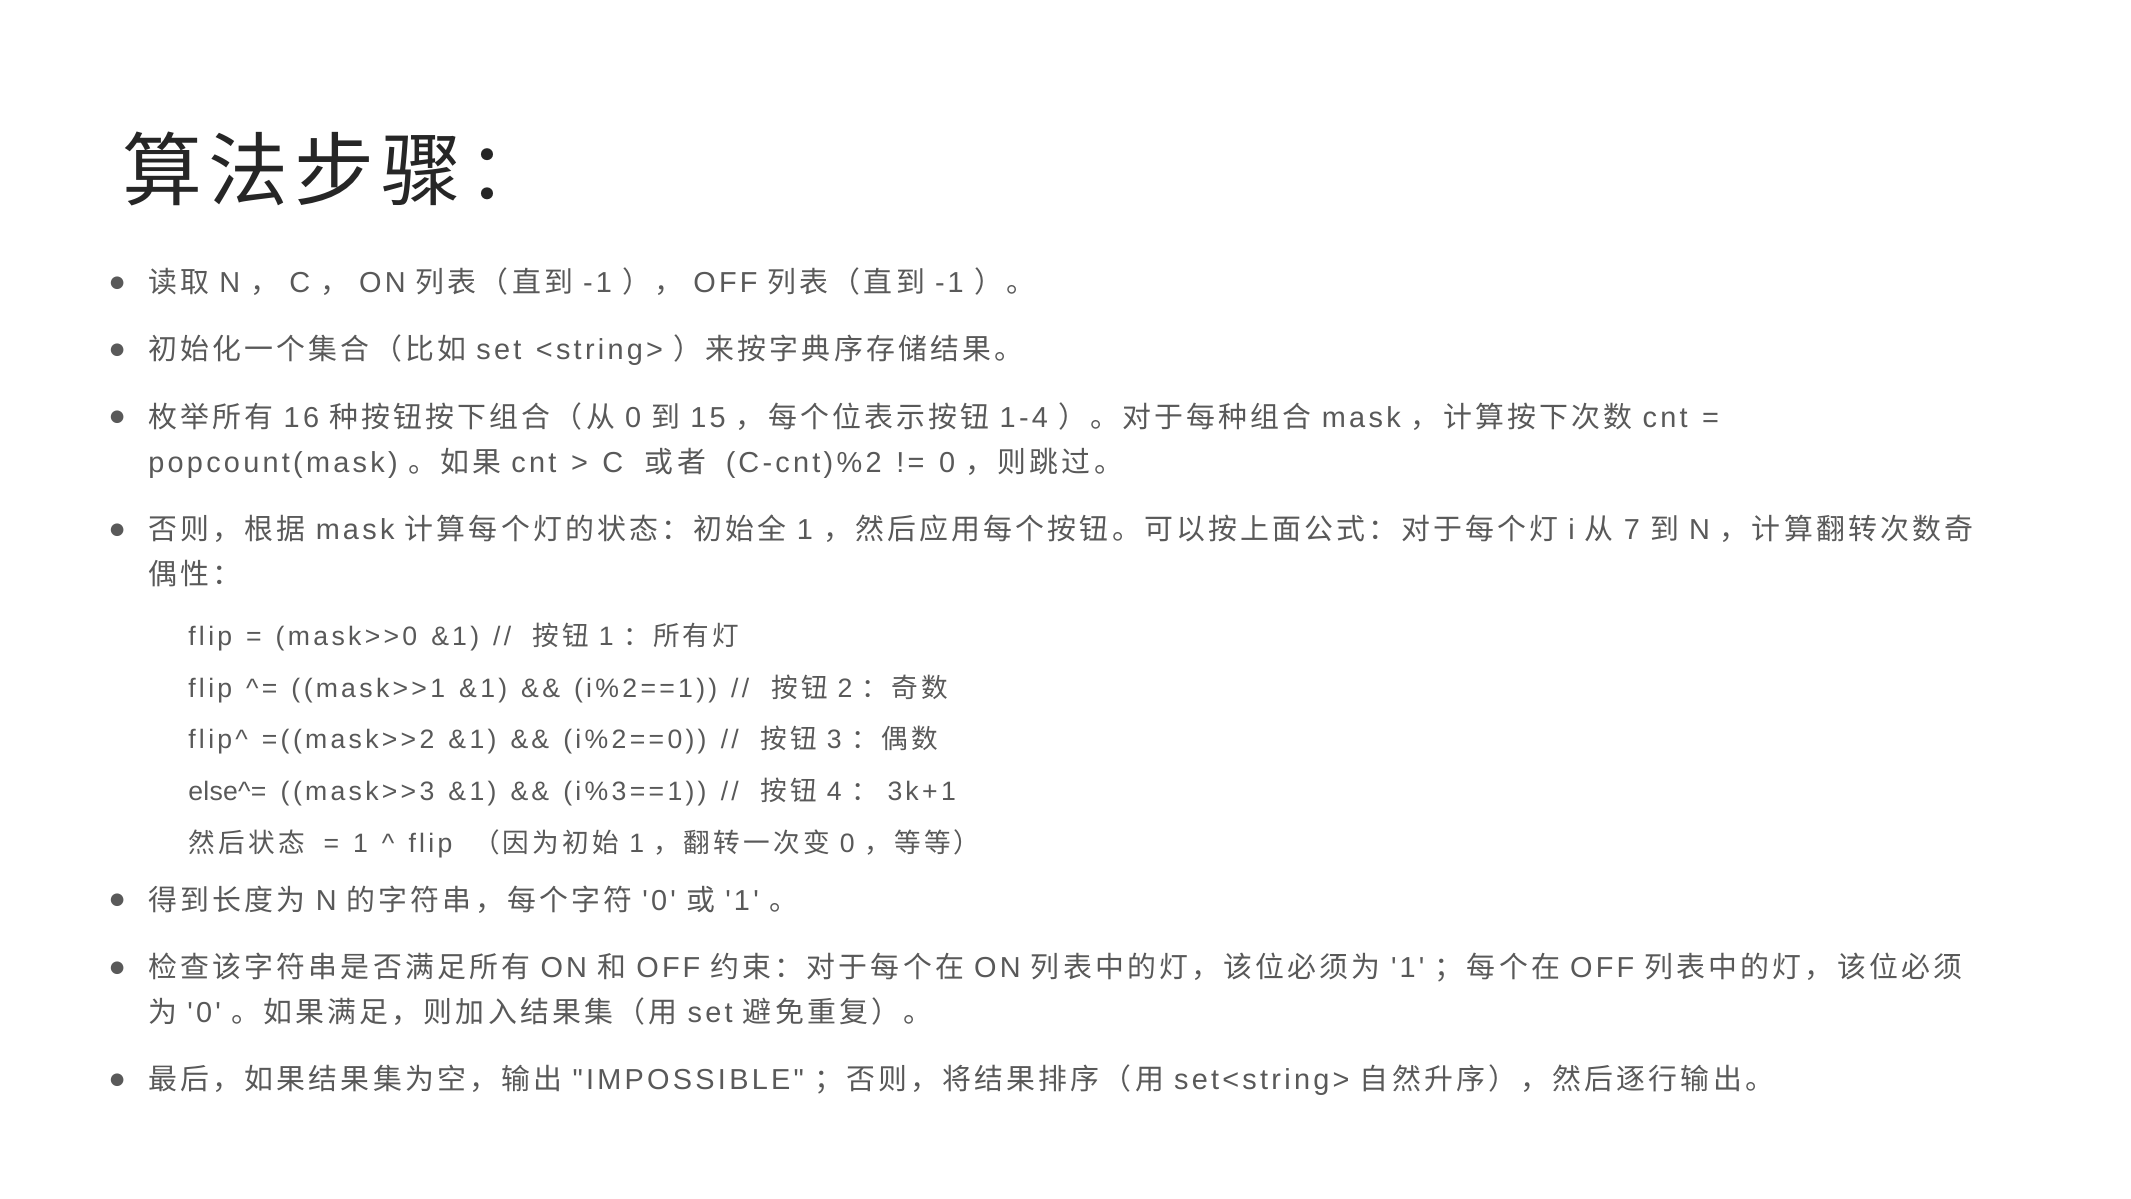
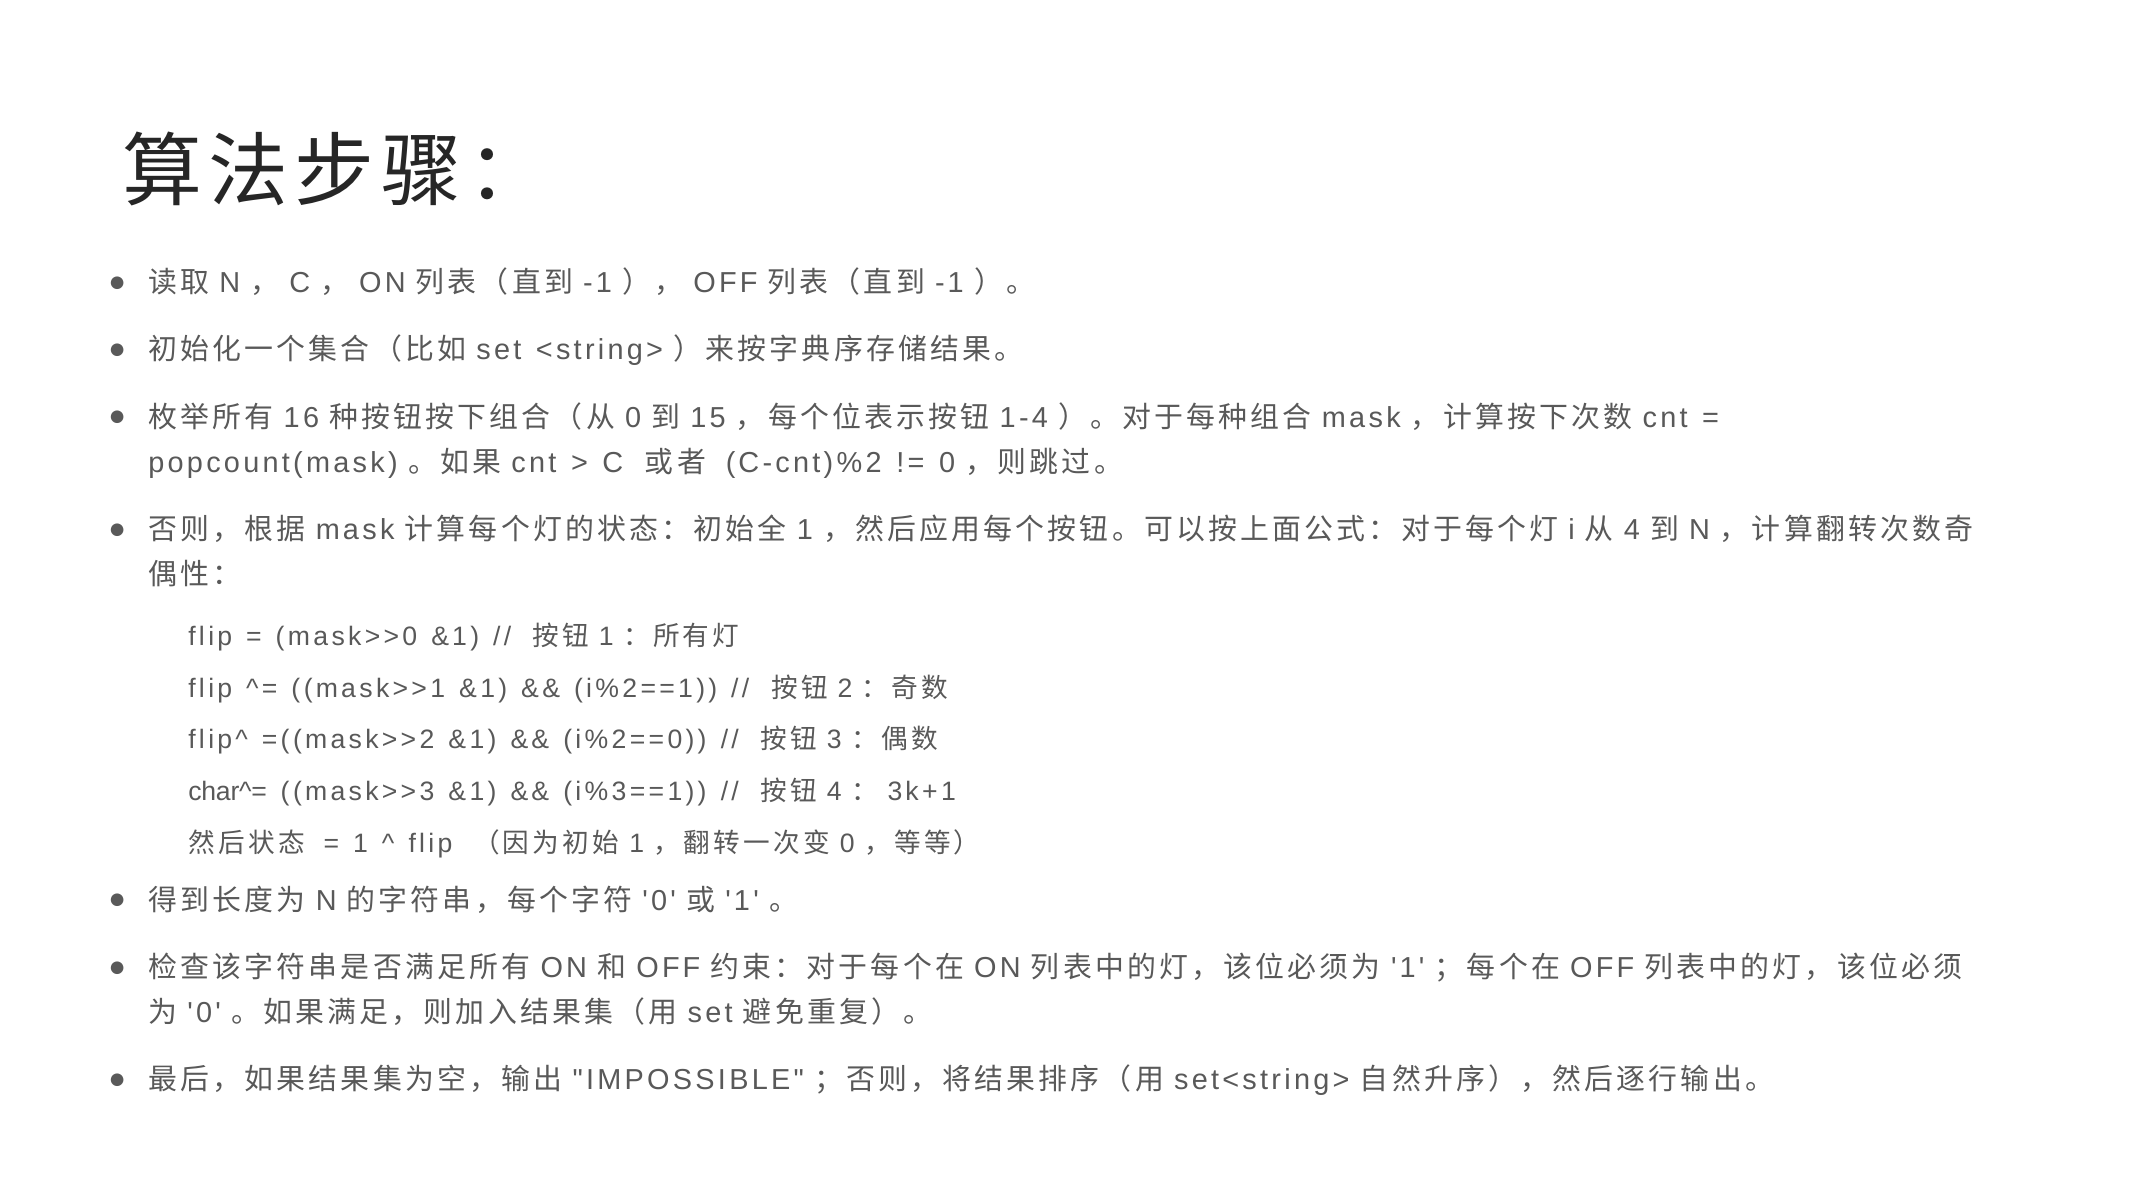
7: 7 -> 4 (1632, 530)
else^=: else^= -> char^= (228, 792)
